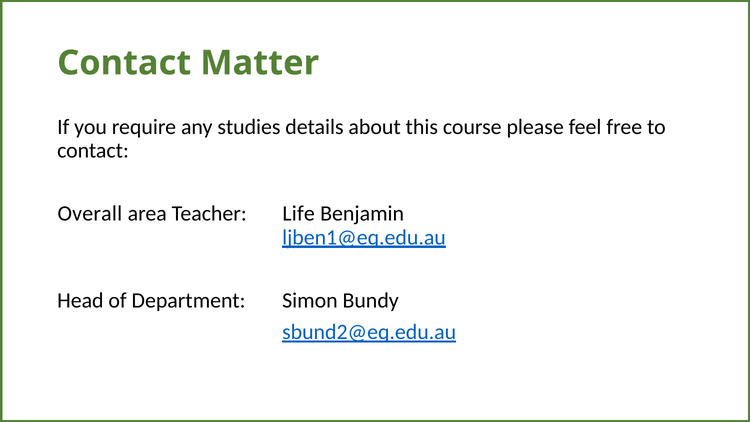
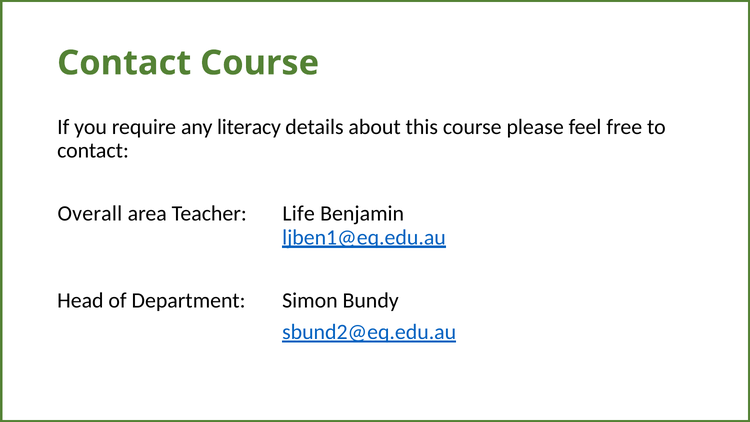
Contact Matter: Matter -> Course (260, 63)
studies: studies -> literacy (249, 127)
